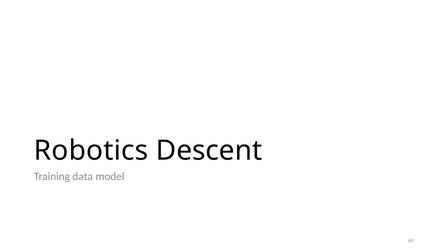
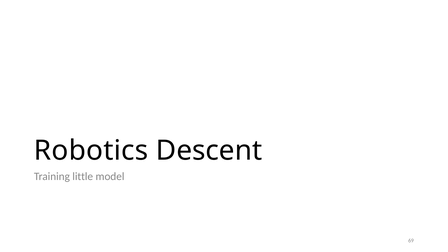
data: data -> little (83, 176)
